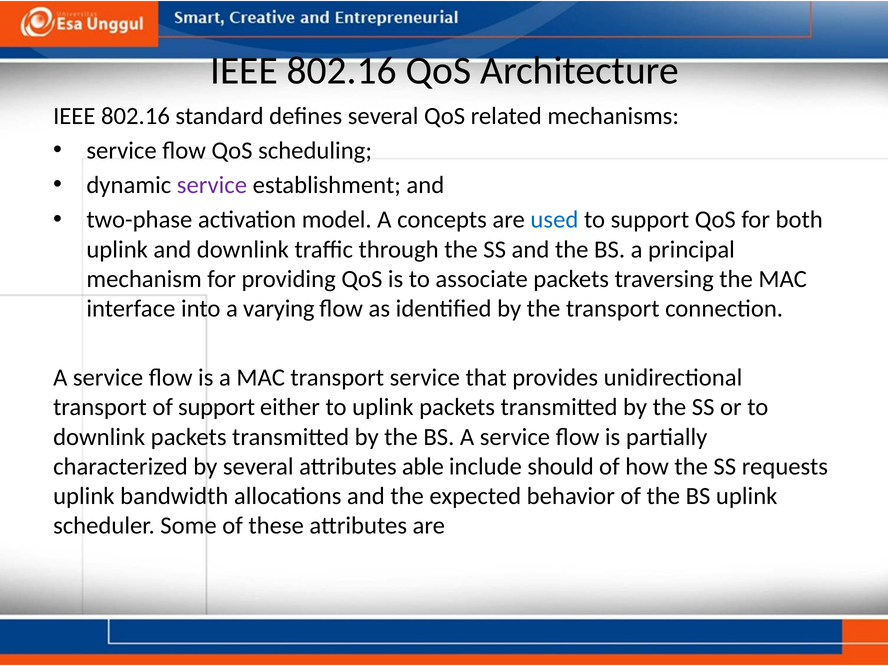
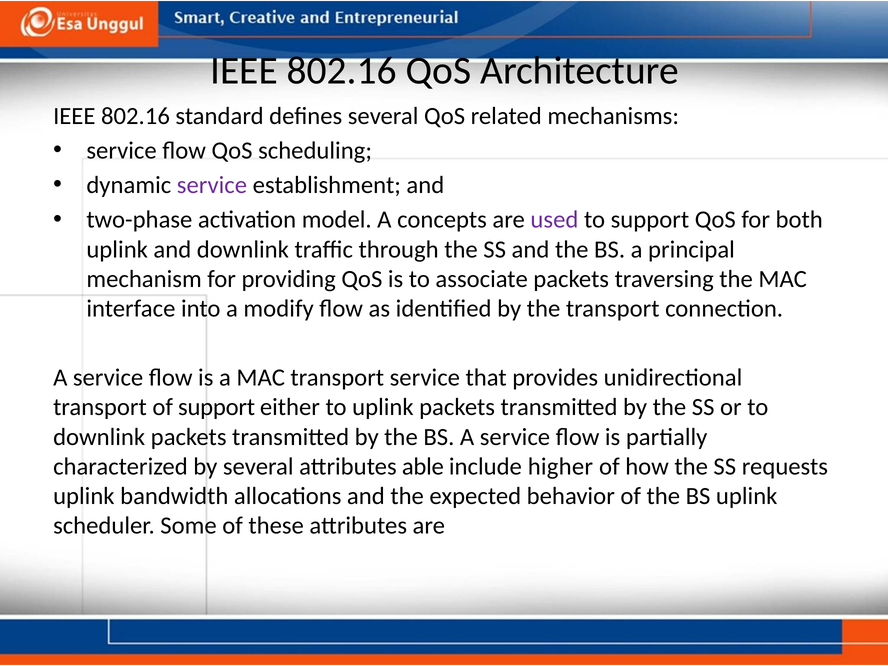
used colour: blue -> purple (554, 220)
varying: varying -> modify (279, 309)
should: should -> higher (560, 467)
